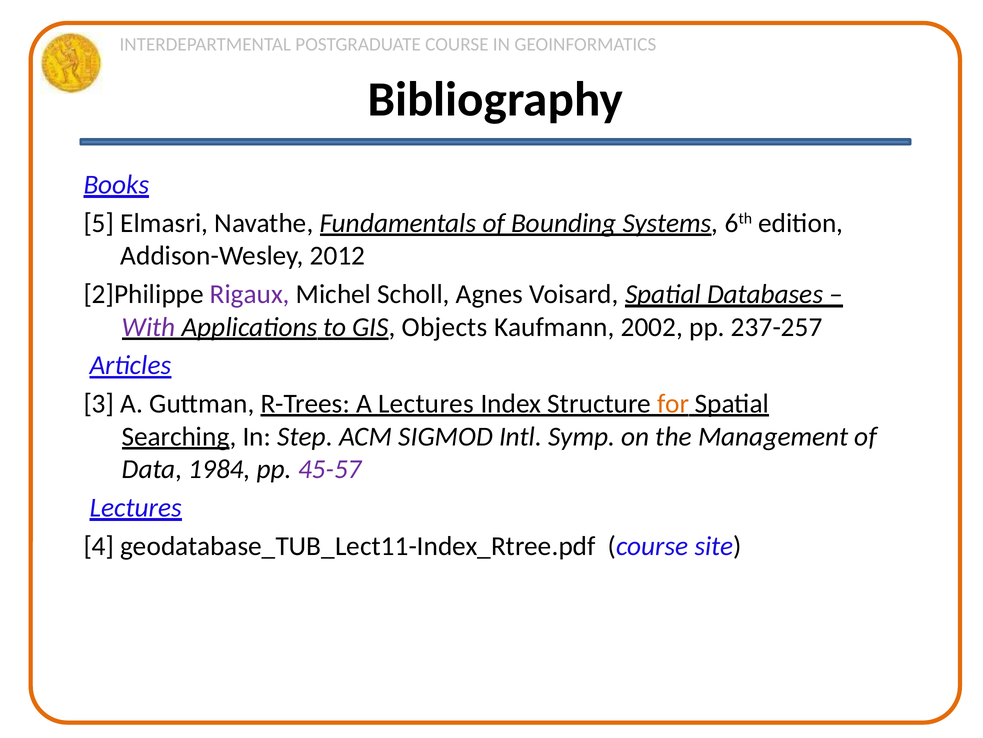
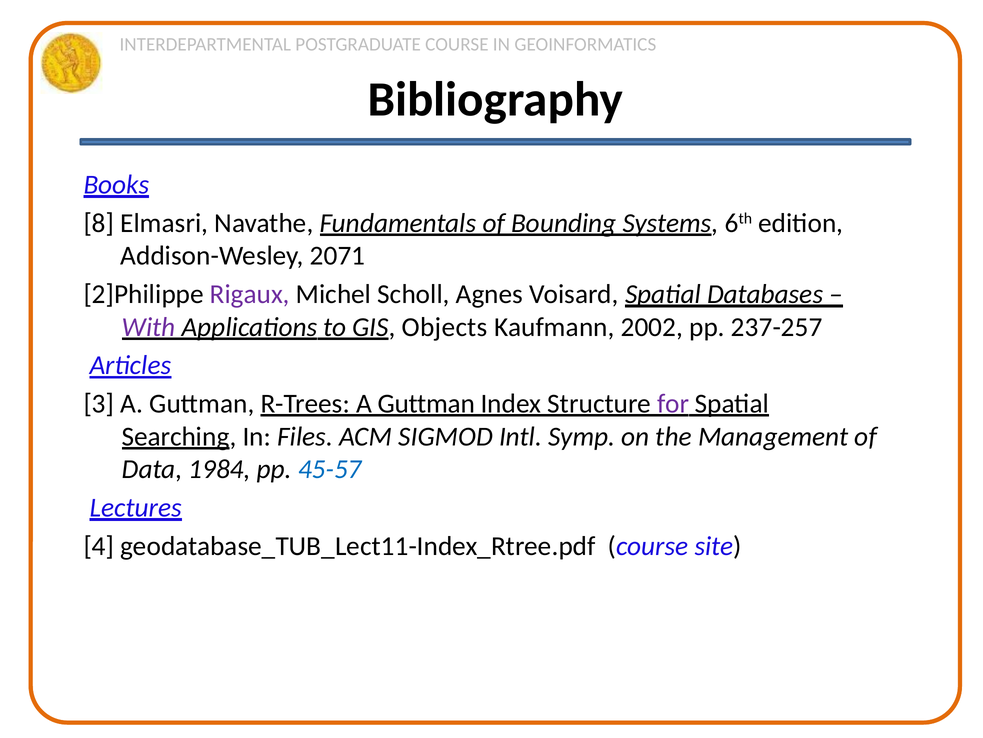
5: 5 -> 8 (99, 223)
2012: 2012 -> 2071 (338, 256)
R-Trees A Lectures: Lectures -> Guttman (426, 403)
for colour: orange -> purple (673, 403)
Step: Step -> Files (305, 436)
45-57 colour: purple -> blue (330, 469)
